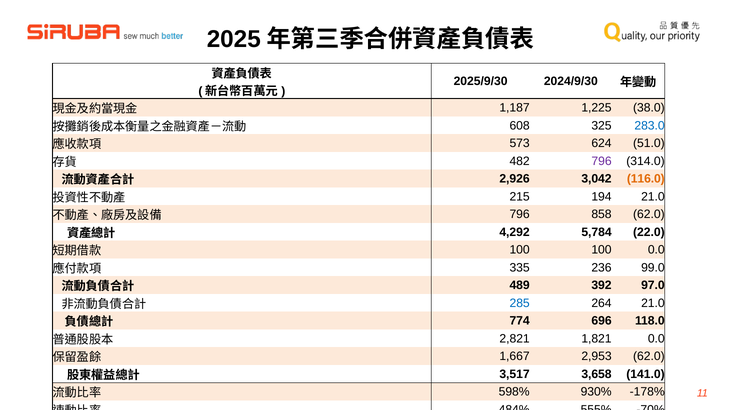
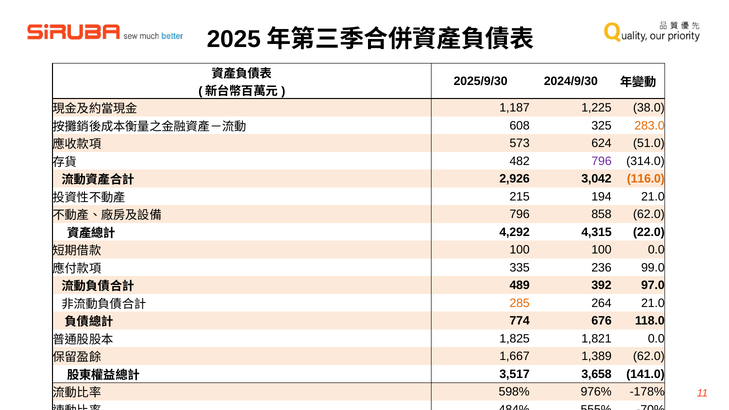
283.0 colour: blue -> orange (650, 126)
5,784: 5,784 -> 4,315 (597, 232)
285 colour: blue -> orange (520, 303)
696: 696 -> 676 (602, 321)
2,821: 2,821 -> 1,825 (515, 339)
2,953: 2,953 -> 1,389 (597, 356)
930%: 930% -> 976% (596, 392)
